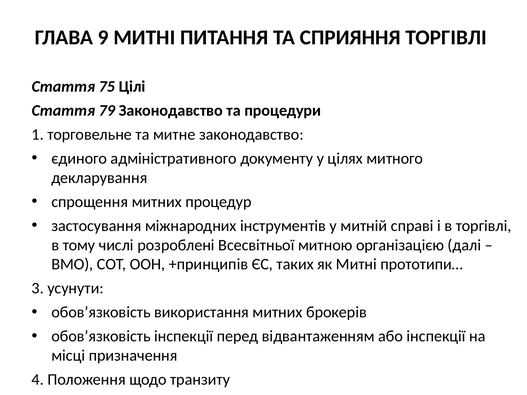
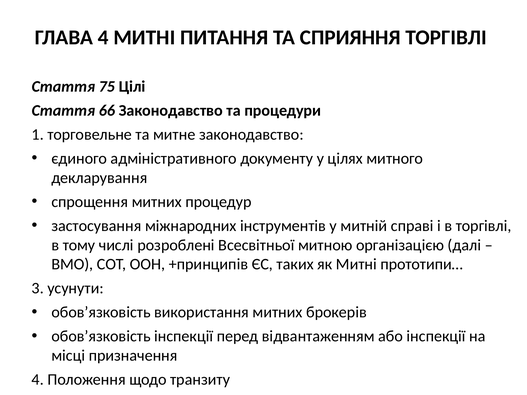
ГЛАВА 9: 9 -> 4 (103, 38)
79: 79 -> 66 (107, 111)
